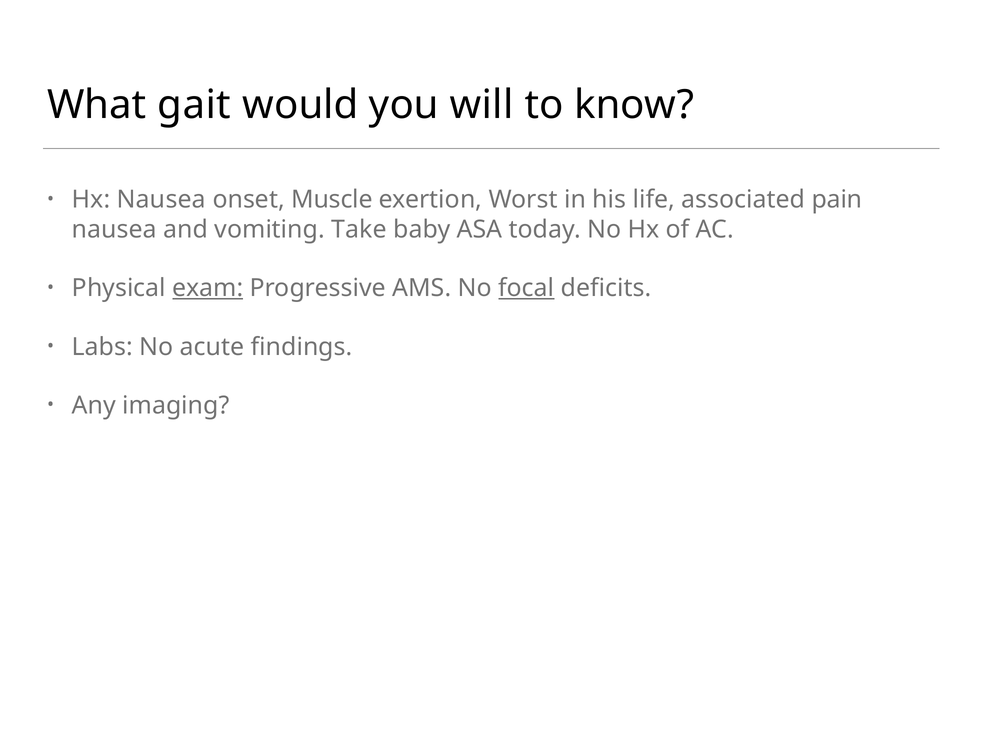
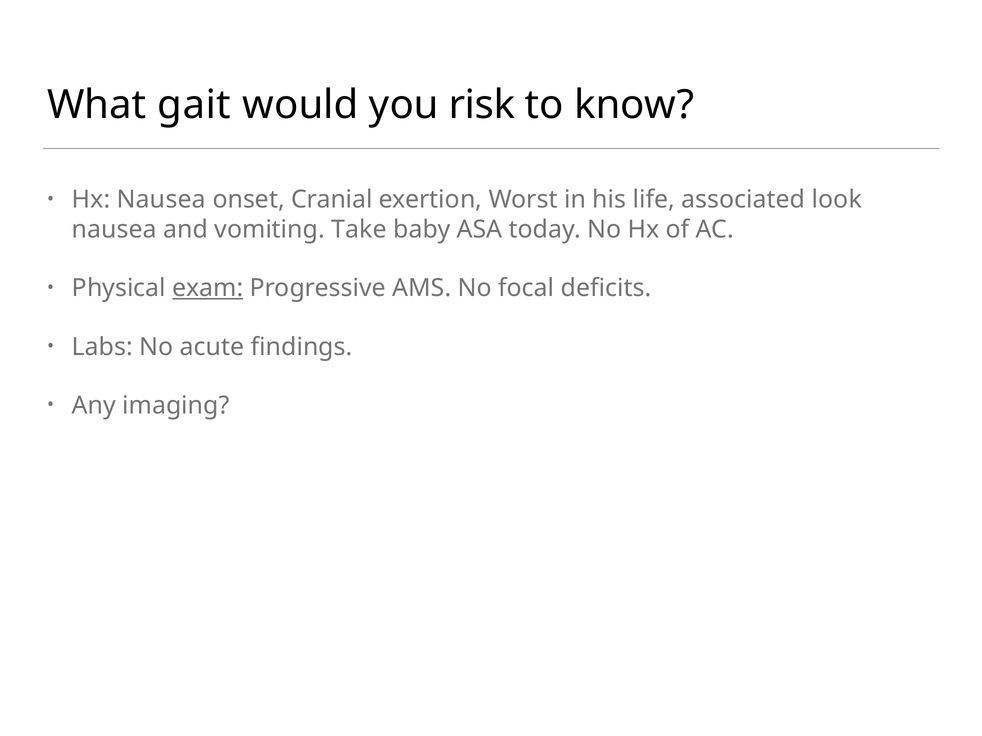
will: will -> risk (482, 105)
Muscle: Muscle -> Cranial (332, 200)
pain: pain -> look (837, 200)
focal underline: present -> none (526, 288)
